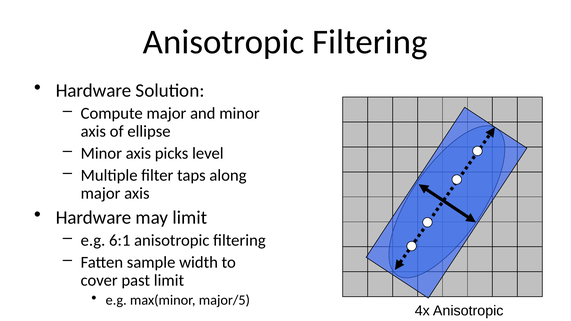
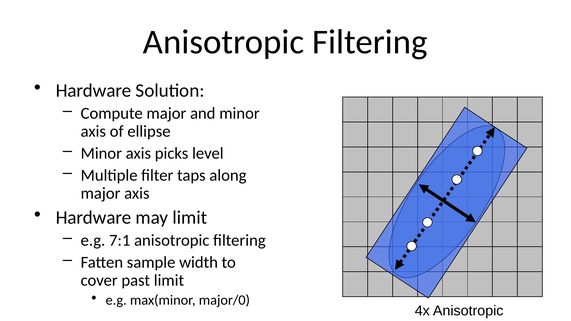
6:1: 6:1 -> 7:1 (120, 241)
major/5: major/5 -> major/0 (224, 300)
